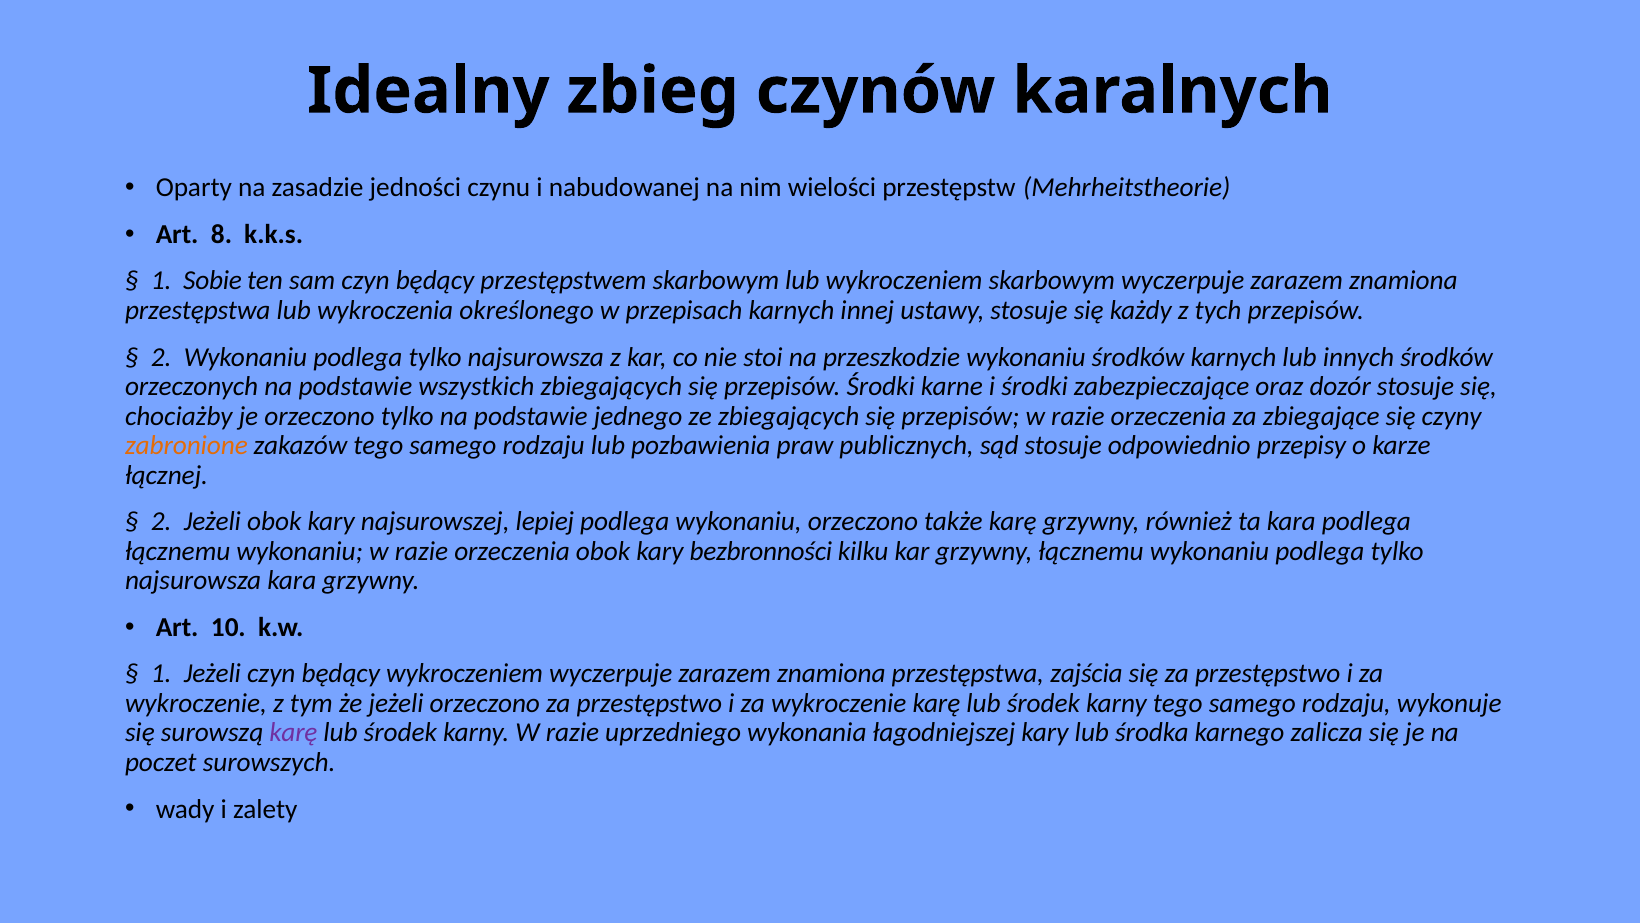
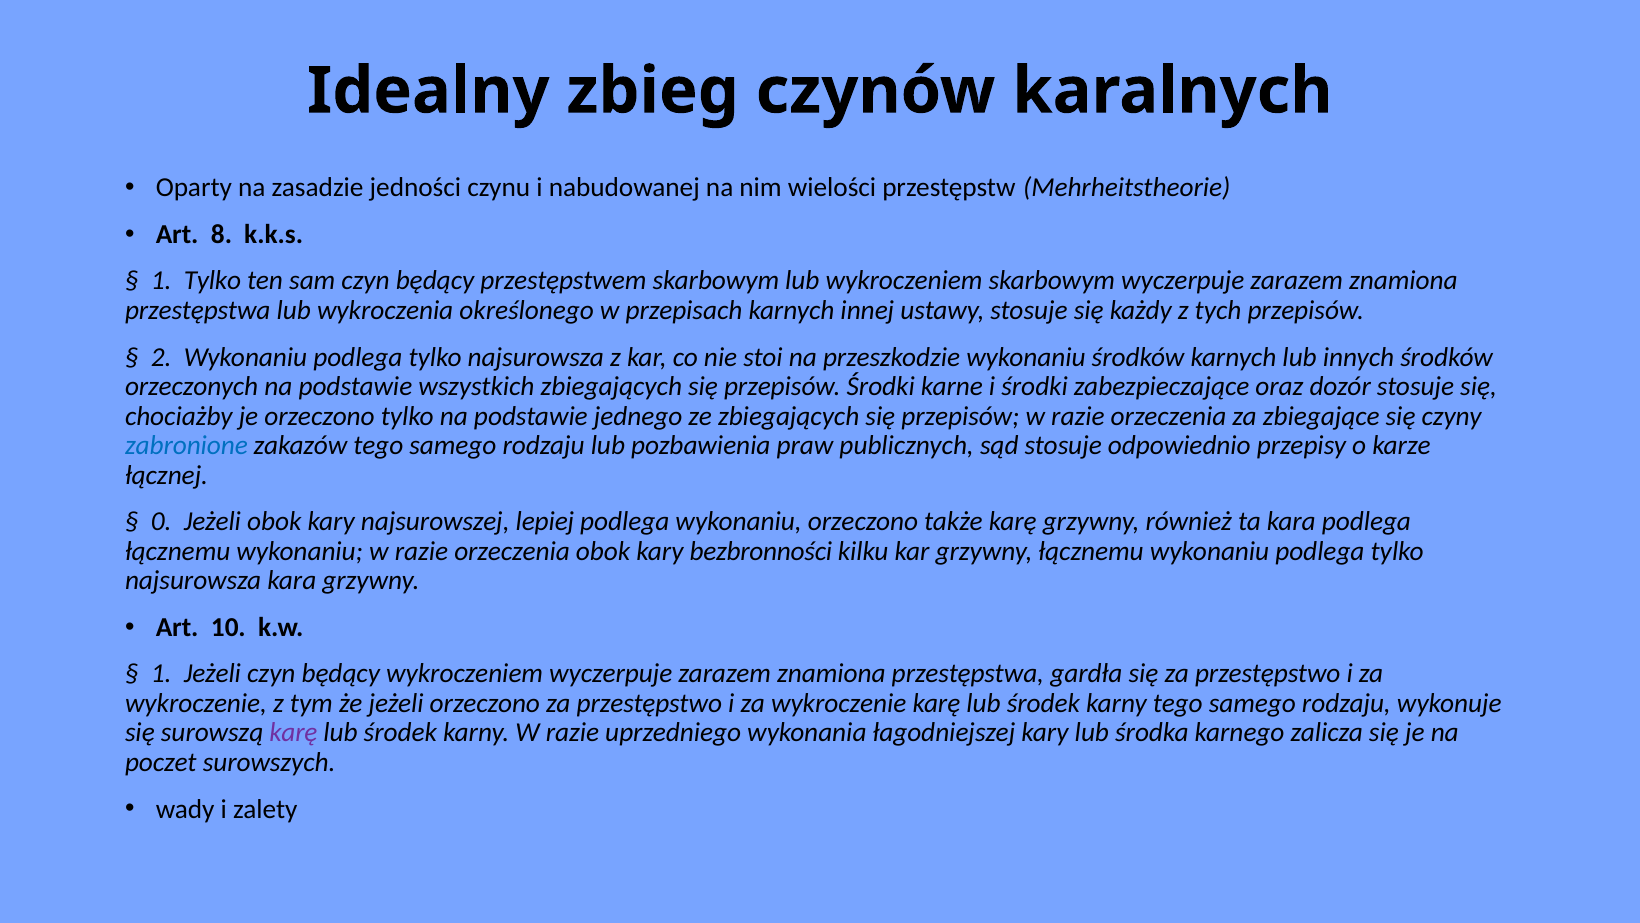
1 Sobie: Sobie -> Tylko (212, 281)
zabronione colour: orange -> blue (186, 445)
2: 2 -> 0 (161, 521)
zajścia: zajścia -> gardła (1086, 674)
